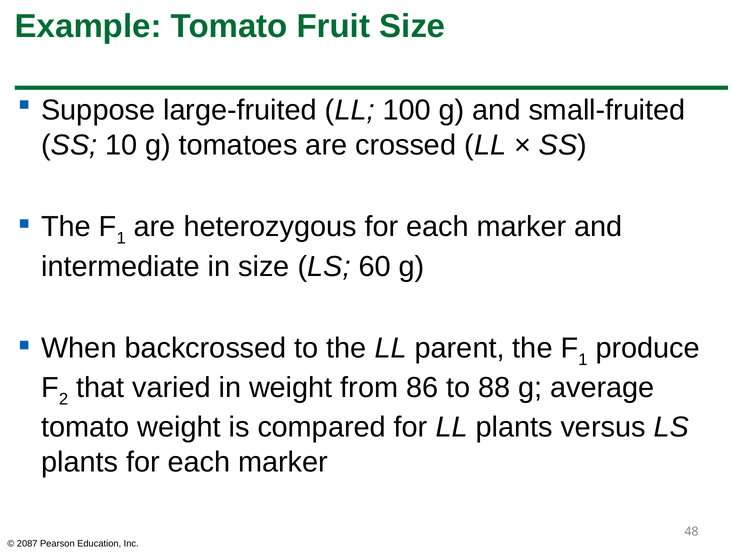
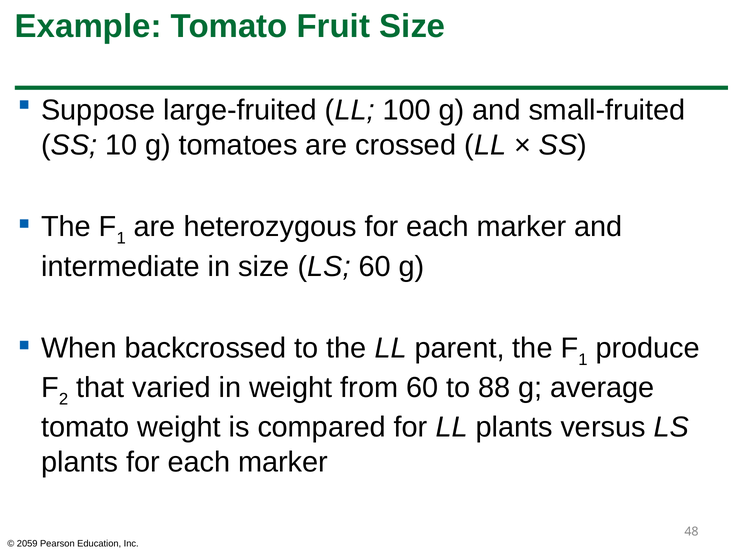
from 86: 86 -> 60 (422, 387)
2087: 2087 -> 2059 (27, 543)
